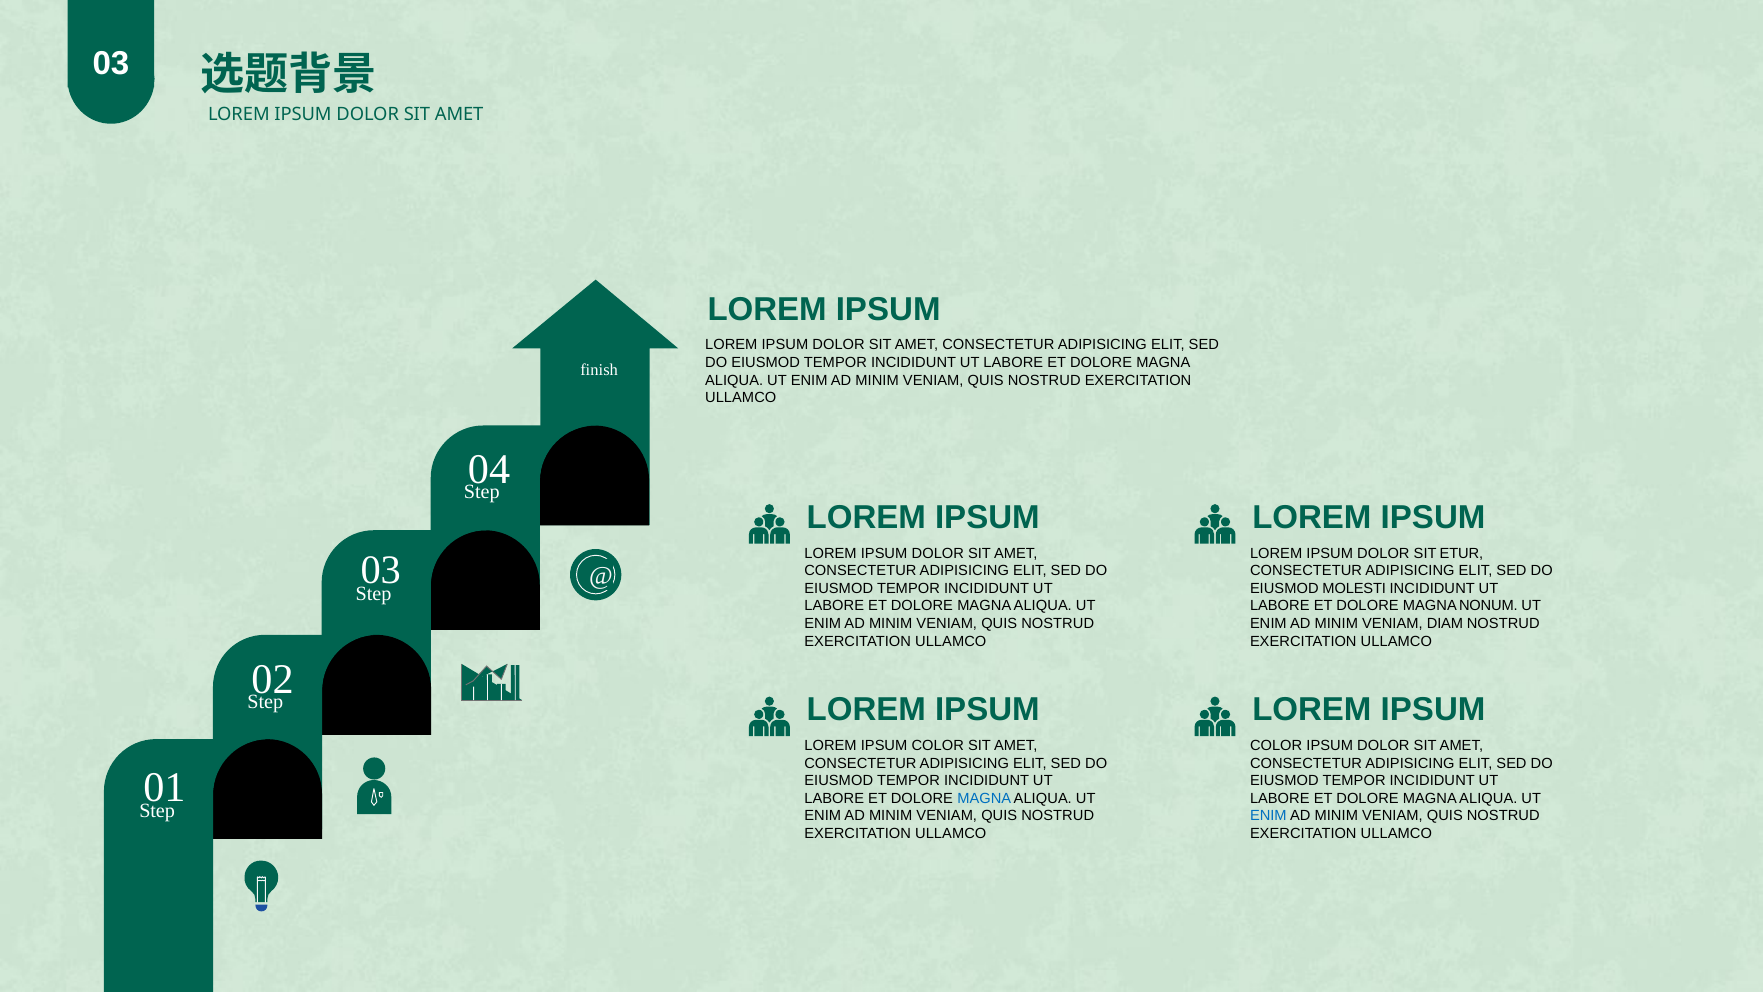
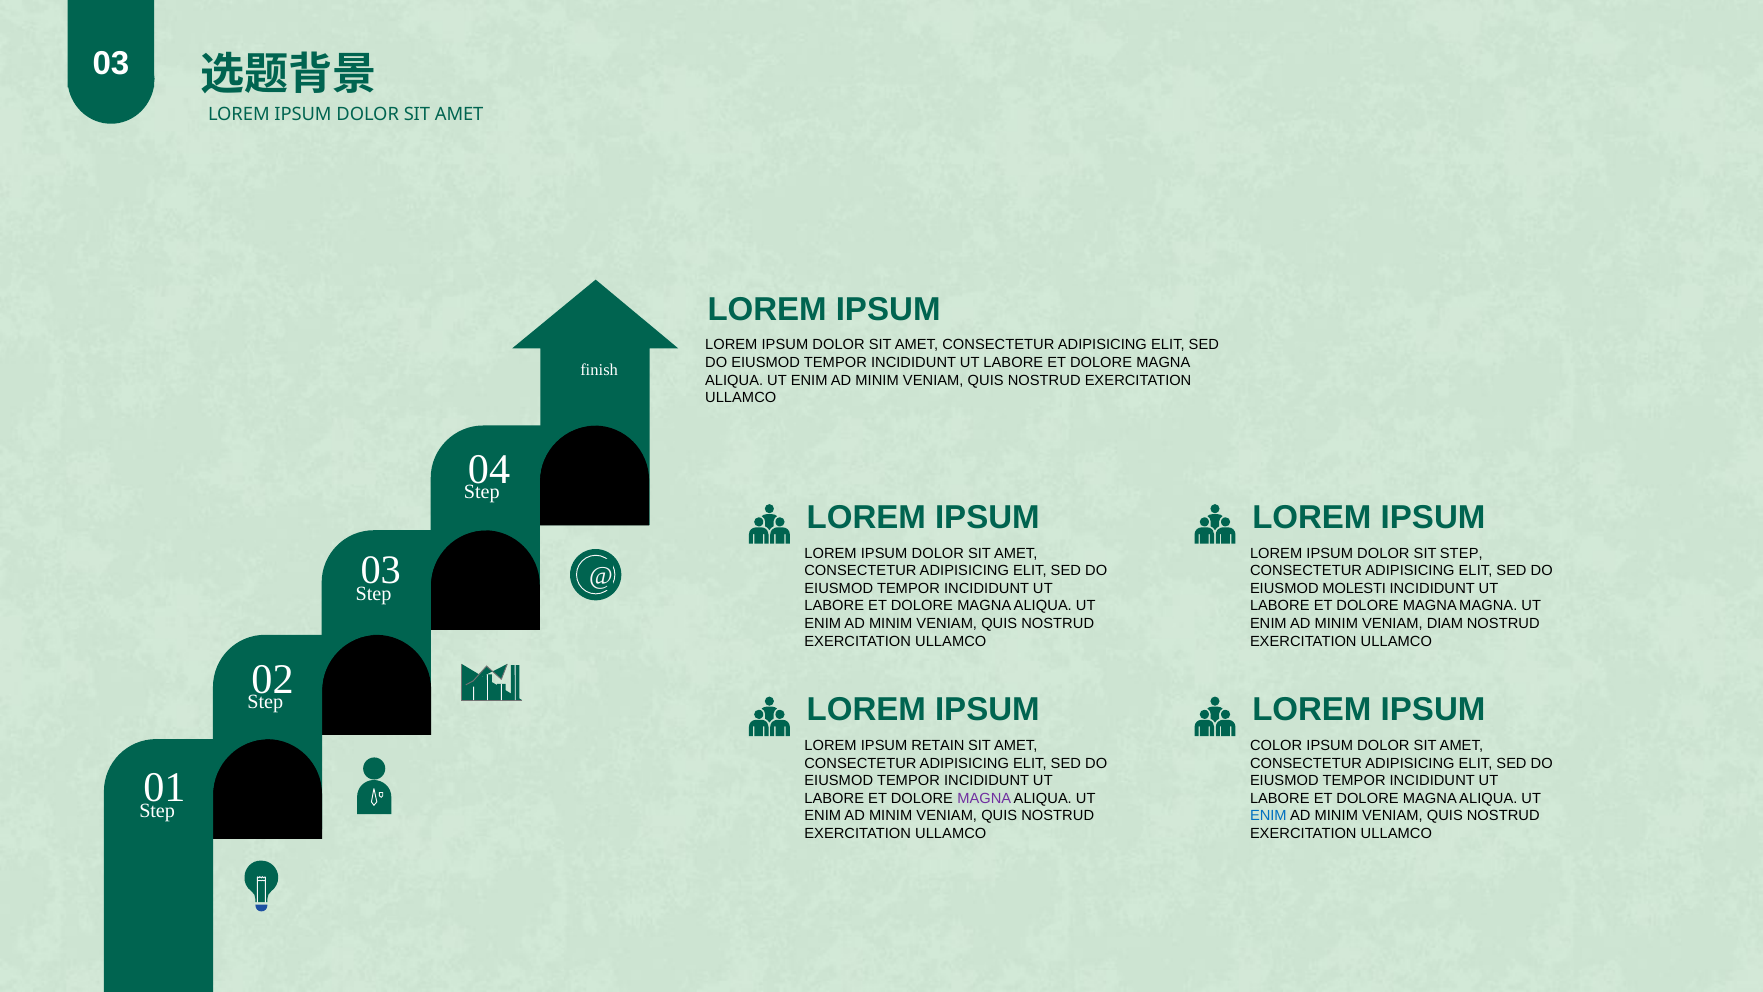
SIT ETUR: ETUR -> STEP (1461, 553)
MAGNA NONUM: NONUM -> MAGNA (1488, 606)
COLOR: COLOR -> RETAIN (938, 745)
MAGNA colour: blue -> purple (984, 798)
